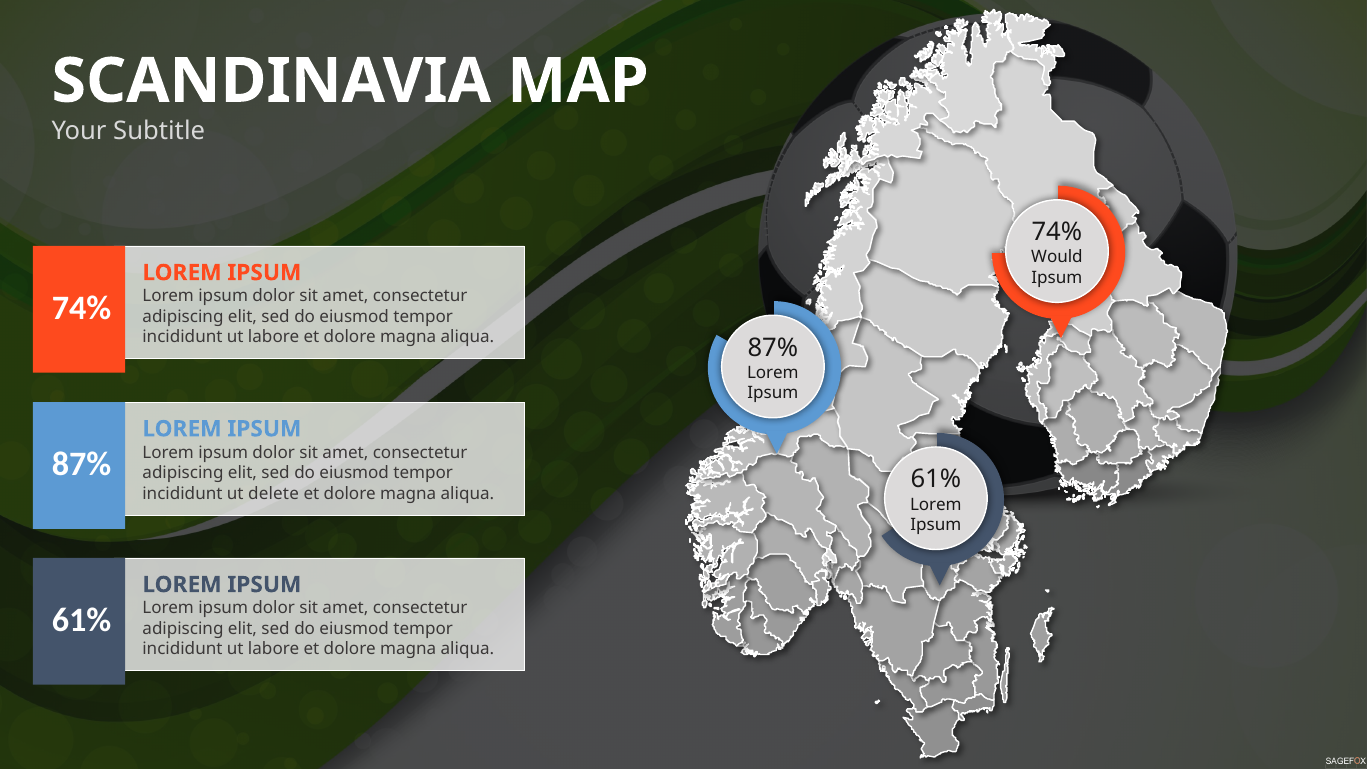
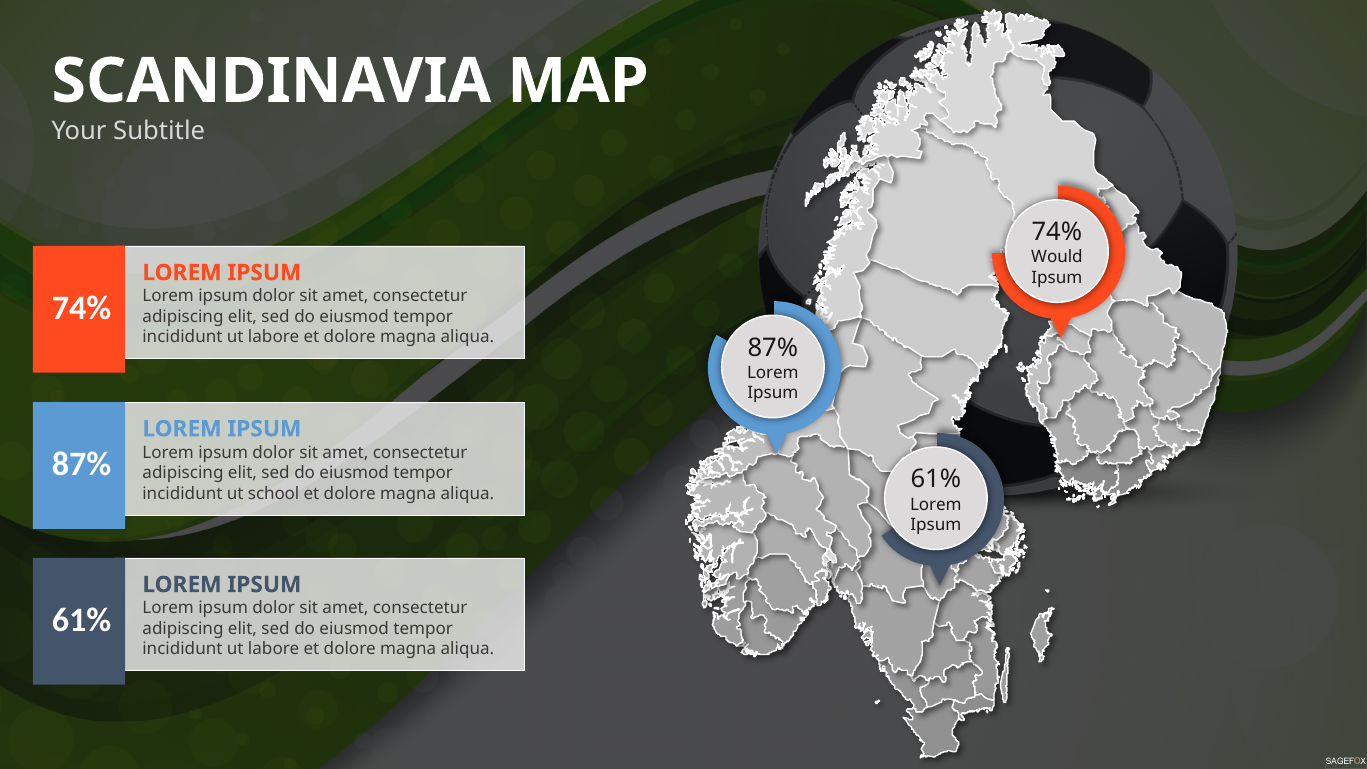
delete: delete -> school (274, 493)
